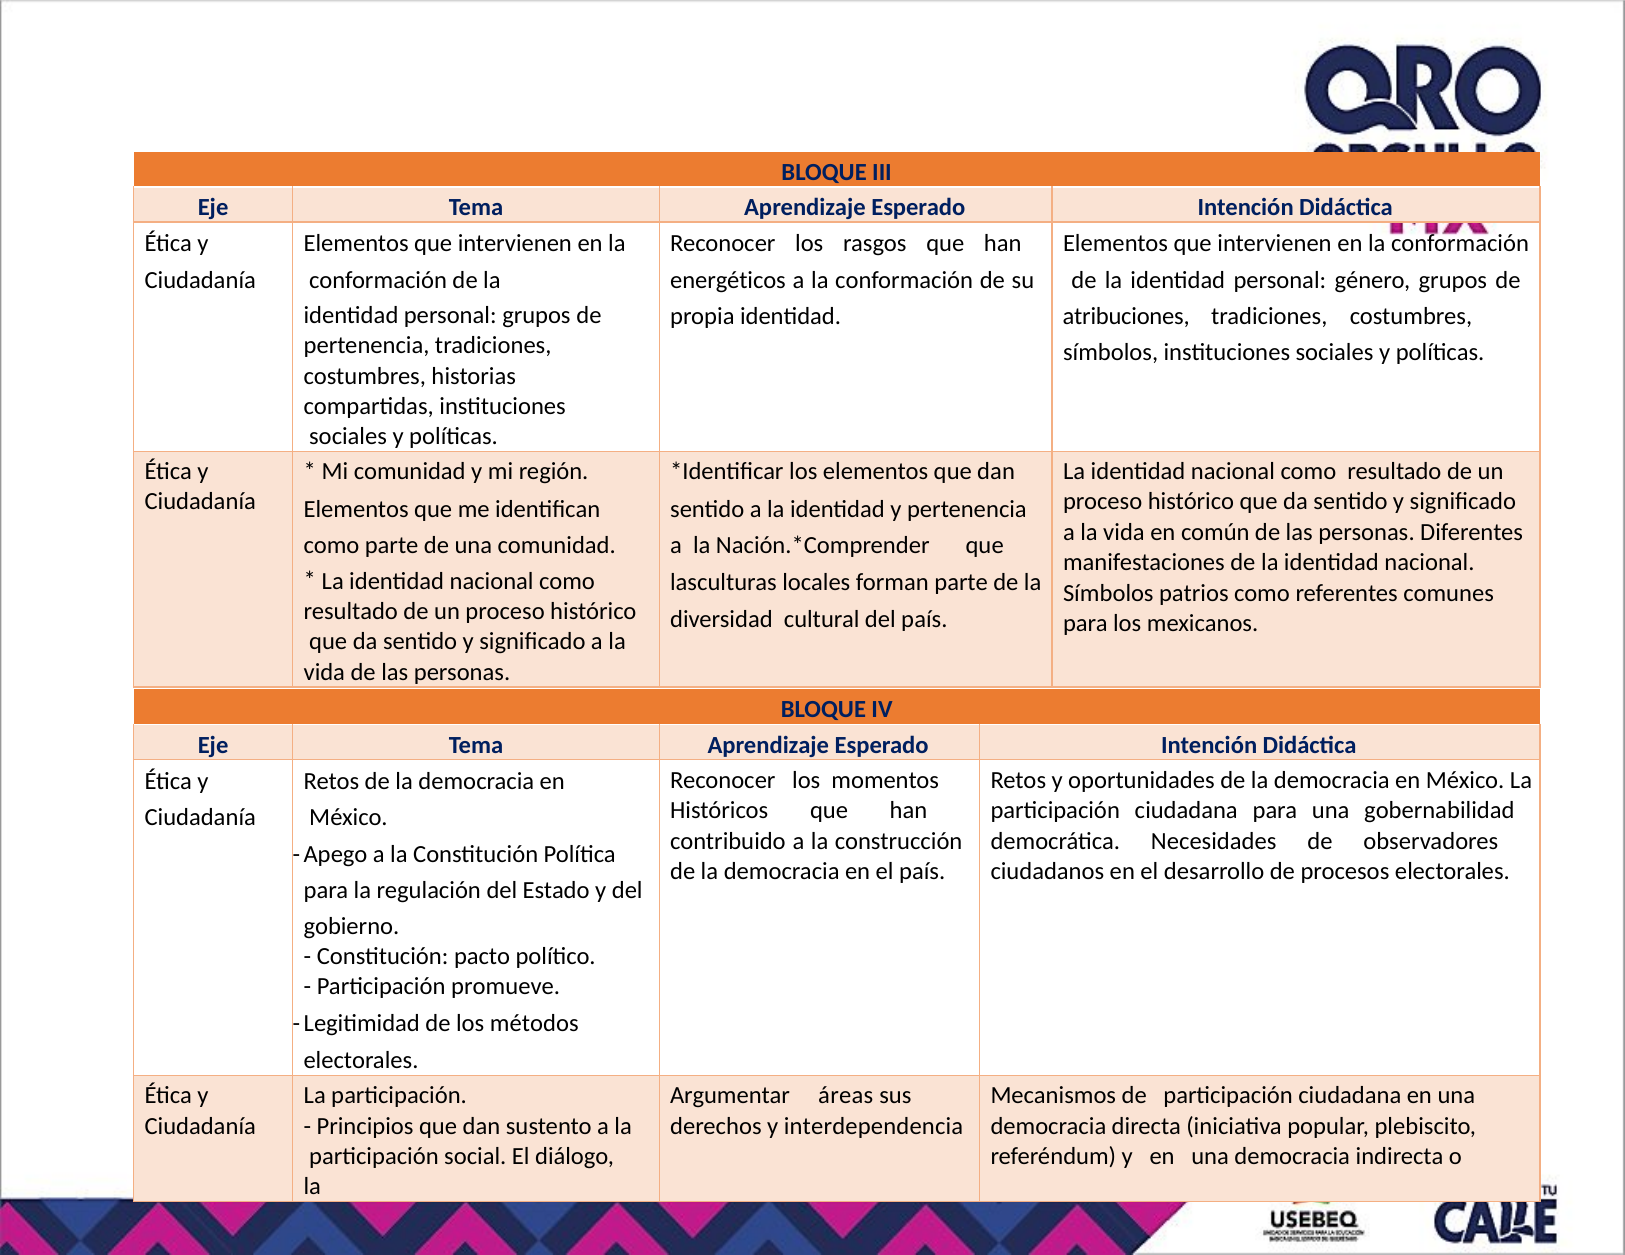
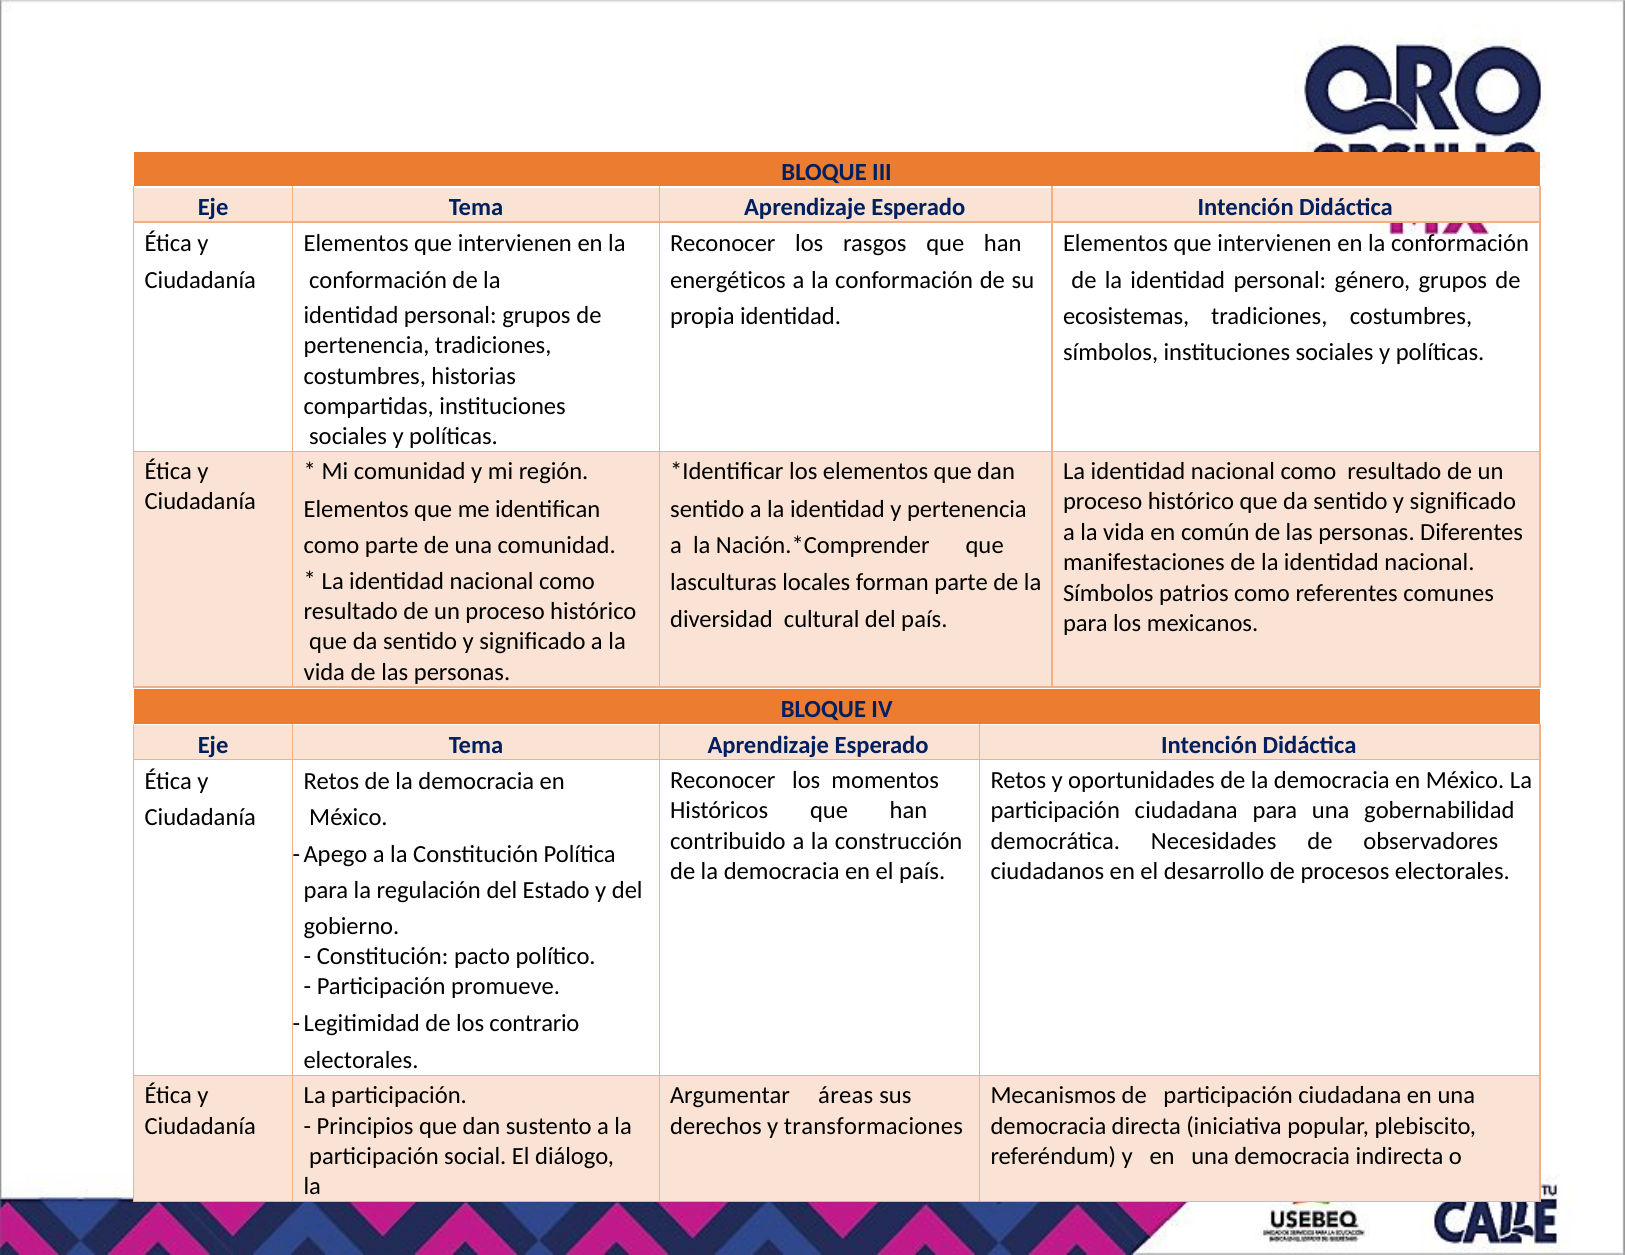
atribuciones: atribuciones -> ecosistemas (1126, 316)
métodos: métodos -> contrario (534, 1024)
interdependencia: interdependencia -> transformaciones (873, 1127)
